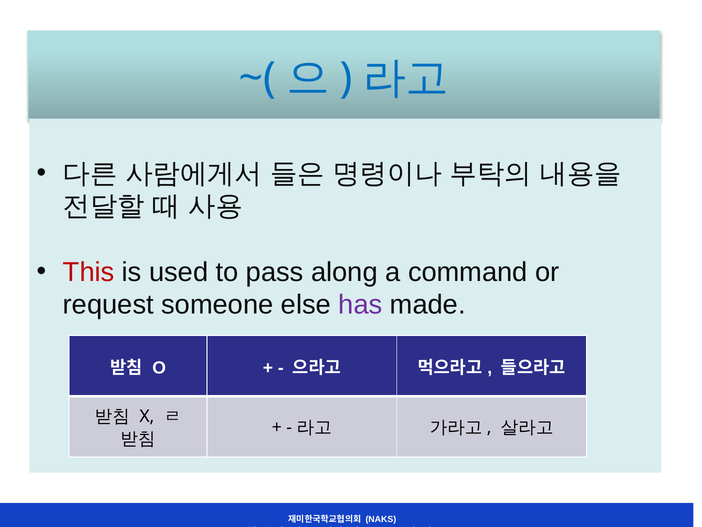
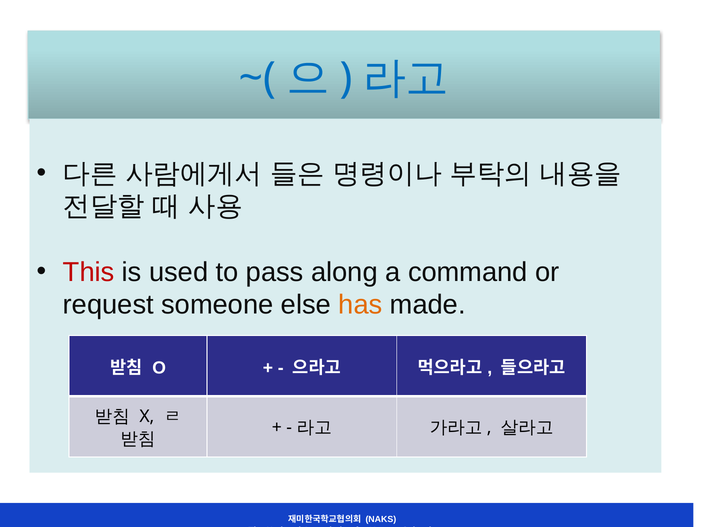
has colour: purple -> orange (360, 305)
